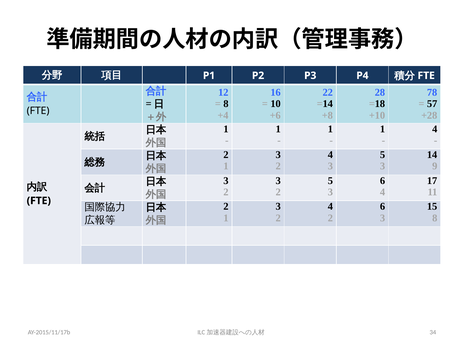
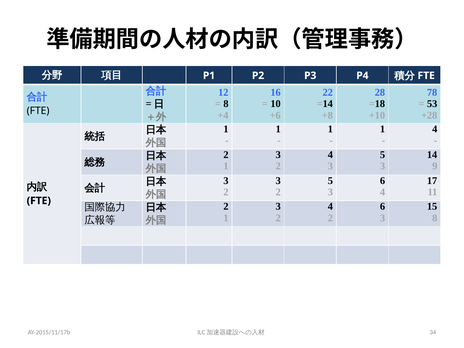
57: 57 -> 53 (432, 104)
